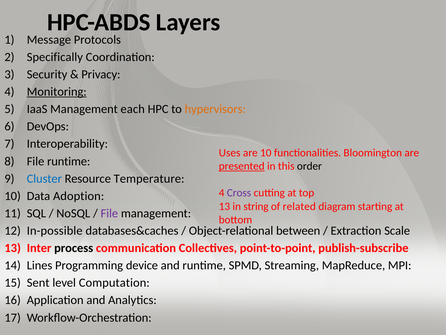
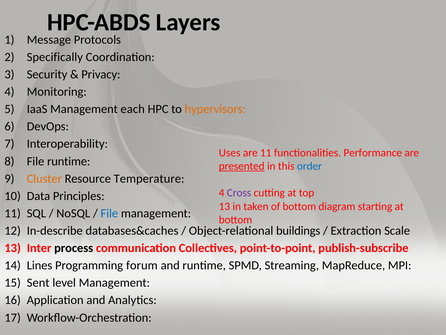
Monitoring underline: present -> none (57, 92)
are 10: 10 -> 11 (266, 153)
Bloomington: Bloomington -> Performance (373, 153)
order colour: black -> blue (309, 166)
Cluster colour: blue -> orange (44, 178)
Adoption: Adoption -> Principles (79, 196)
string: string -> taken (256, 206)
of related: related -> bottom (299, 206)
File colour: purple -> blue (109, 213)
In-possible: In-possible -> In-describe (55, 230)
between: between -> buildings (298, 230)
device: device -> forum (142, 265)
level Computation: Computation -> Management (114, 282)
